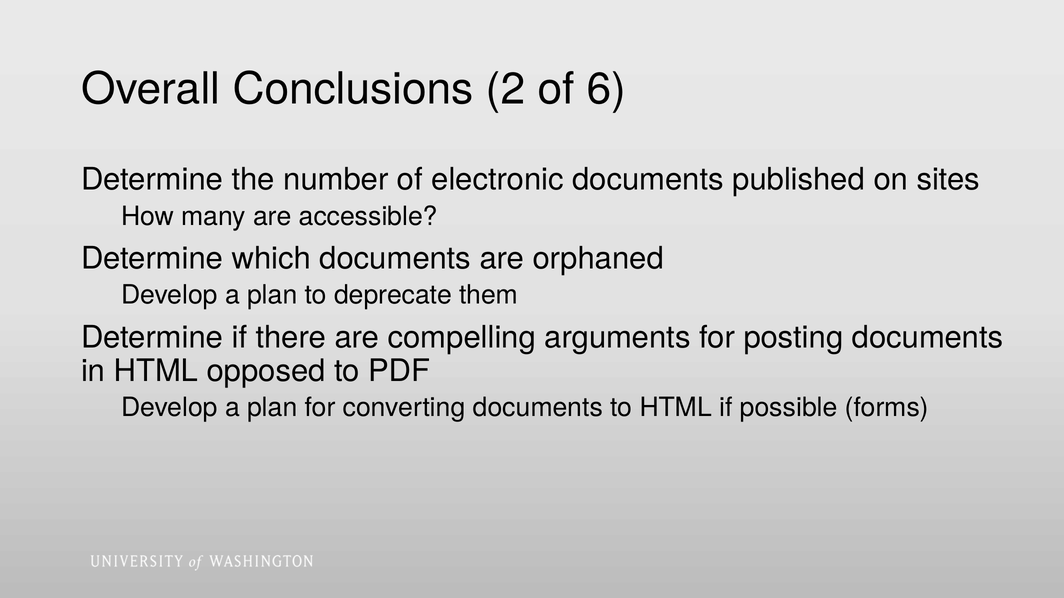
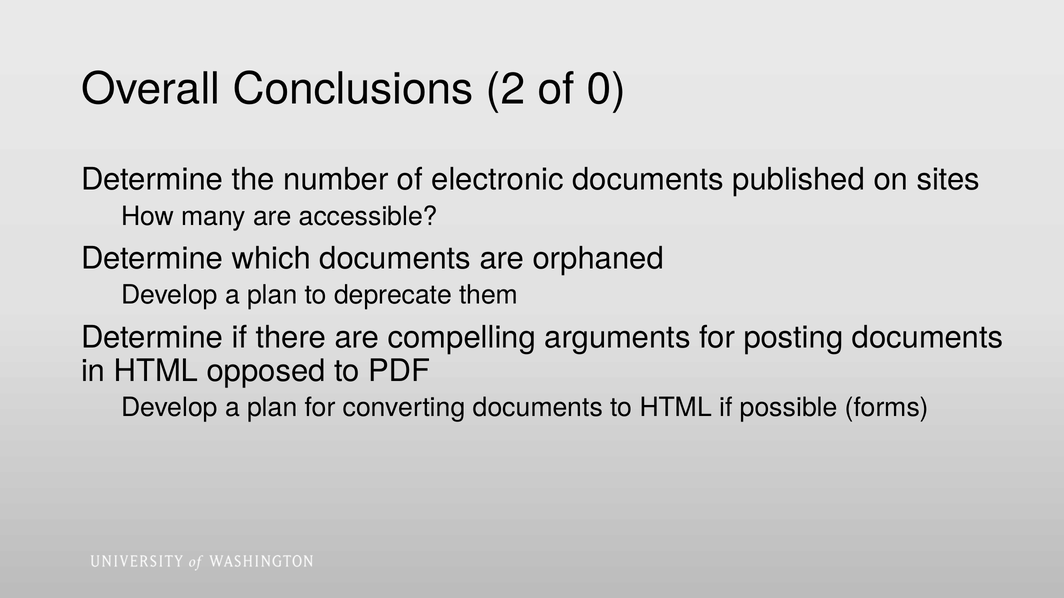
6: 6 -> 0 (606, 89)
